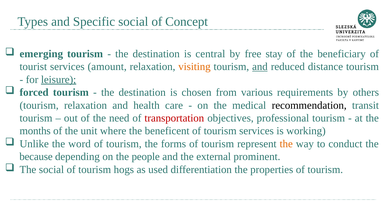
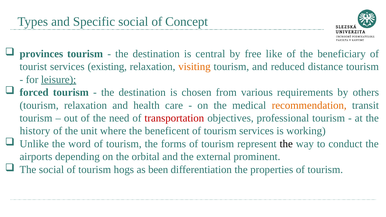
emerging: emerging -> provinces (41, 54)
stay: stay -> like (274, 54)
amount: amount -> existing (107, 67)
and underline: present -> none (260, 67)
recommendation colour: black -> orange (309, 105)
months: months -> history (35, 131)
the colour: orange -> black (286, 144)
because: because -> airports (36, 157)
people: people -> orbital (146, 157)
used: used -> been (158, 170)
